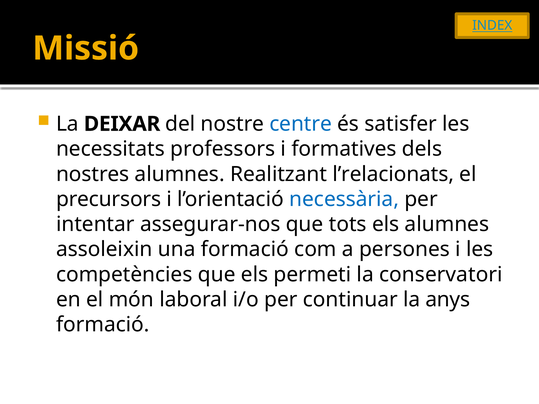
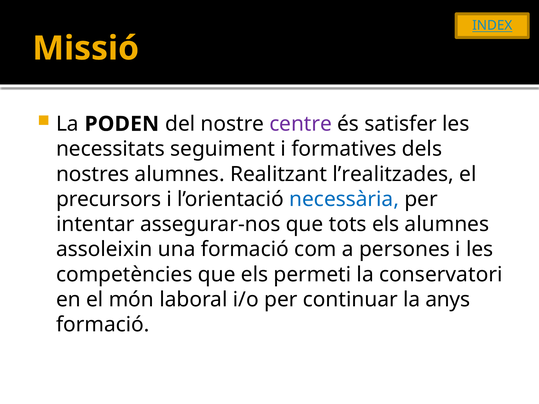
DEIXAR: DEIXAR -> PODEN (122, 124)
centre colour: blue -> purple (301, 124)
professors: professors -> seguiment (223, 149)
l’relacionats: l’relacionats -> l’realitzades (393, 174)
